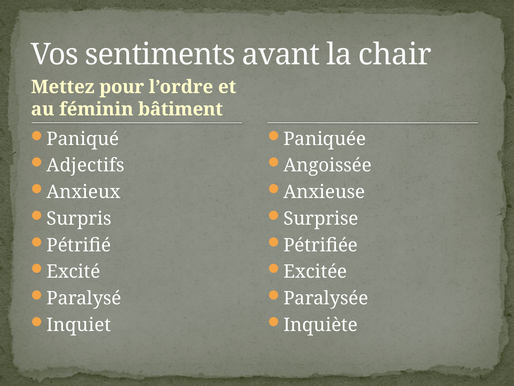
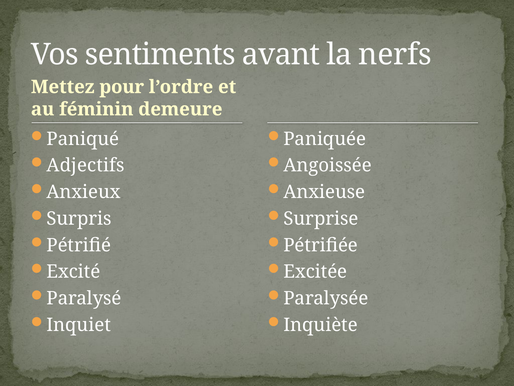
chair: chair -> nerfs (395, 55)
bâtiment: bâtiment -> demeure (180, 109)
